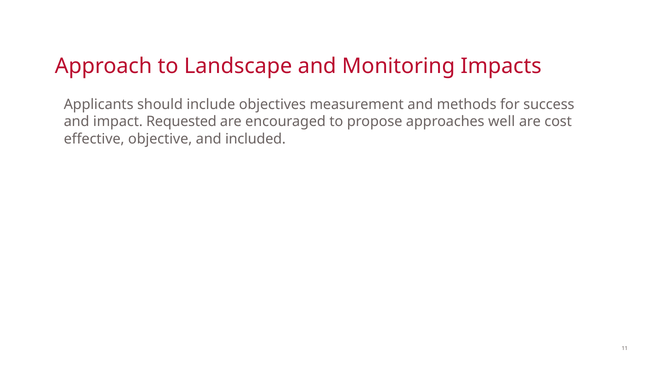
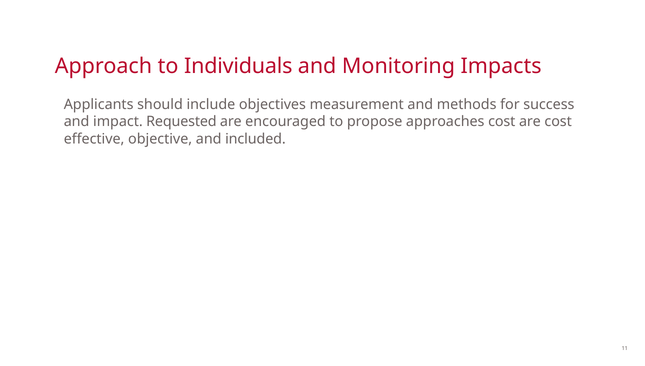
Landscape: Landscape -> Individuals (238, 66)
approaches well: well -> cost (502, 122)
